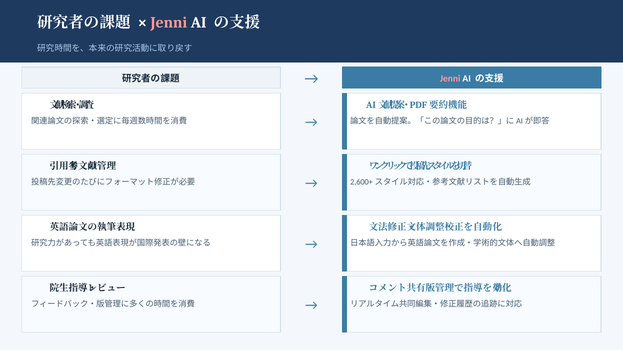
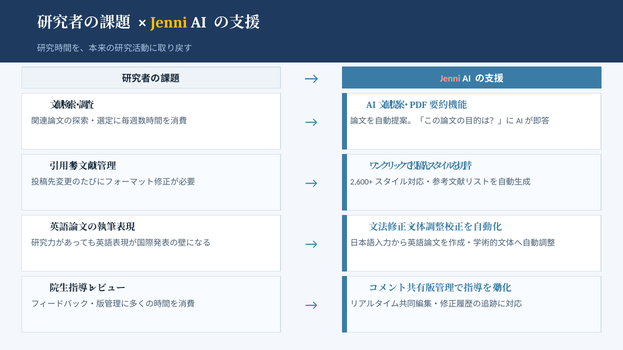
Jenni colour: pink -> yellow (169, 23)
